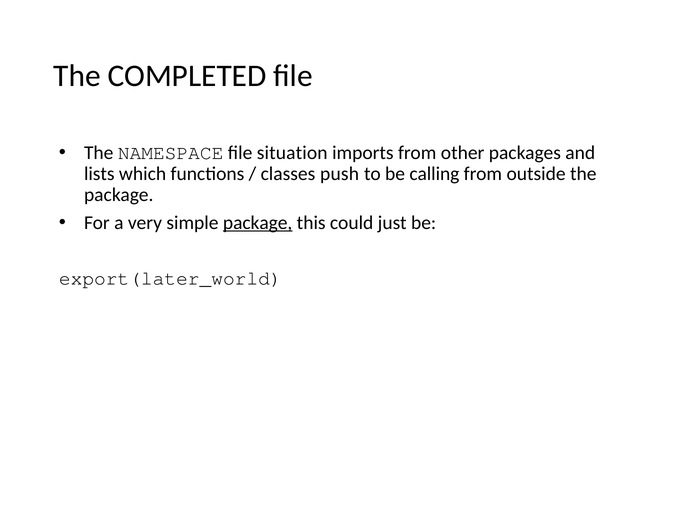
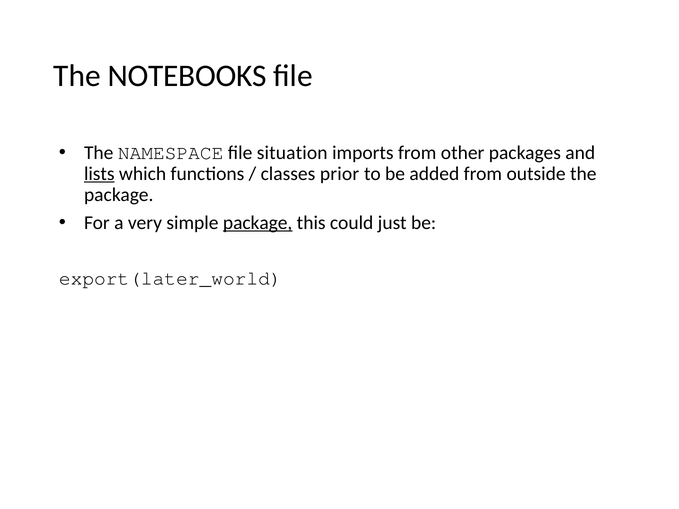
COMPLETED: COMPLETED -> NOTEBOOKS (187, 76)
lists underline: none -> present (99, 174)
push: push -> prior (340, 174)
calling: calling -> added (434, 174)
